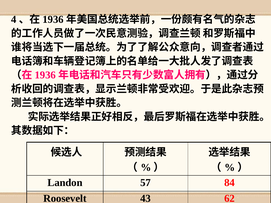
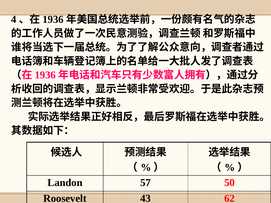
84: 84 -> 50 (229, 183)
